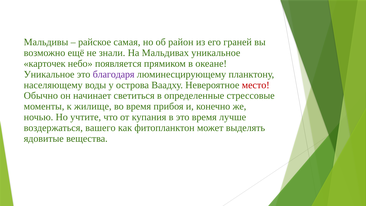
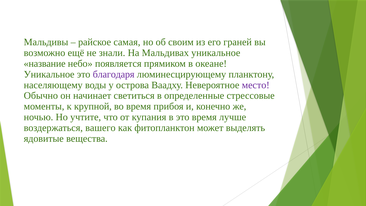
район: район -> своим (181, 42)
карточек: карточек -> название (45, 64)
место colour: red -> purple (256, 85)
жилище: жилище -> крупной (93, 106)
